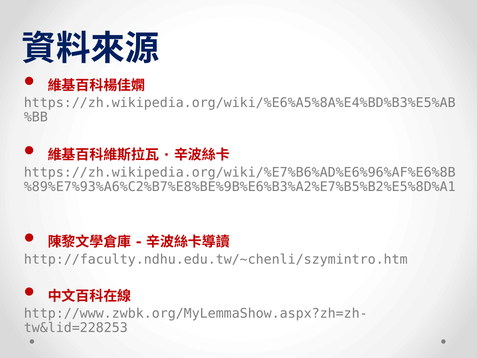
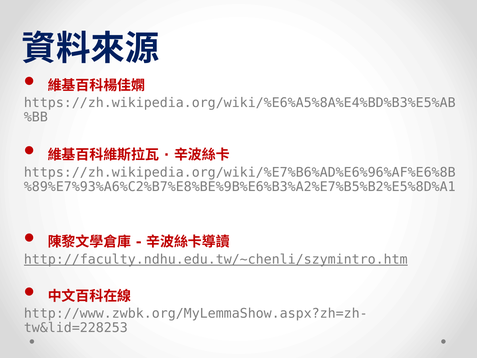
http://faculty.ndhu.edu.tw/~chenli/szymintro.htm underline: none -> present (216, 259)
